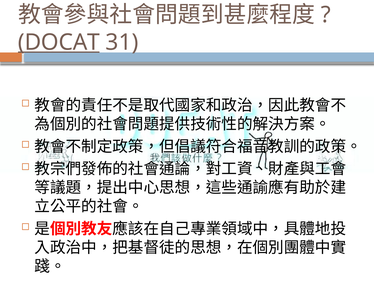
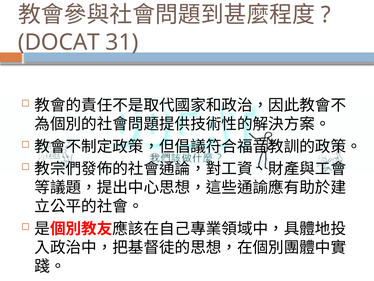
DOCAT underline: present -> none (59, 42)
